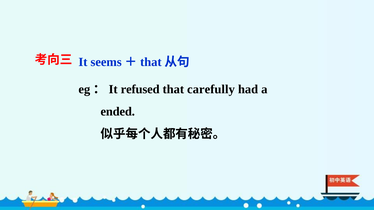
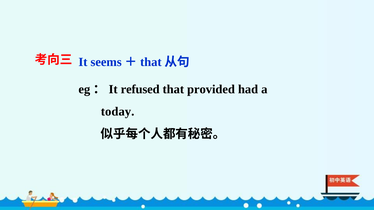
carefully: carefully -> provided (211, 89)
ended: ended -> today (118, 112)
